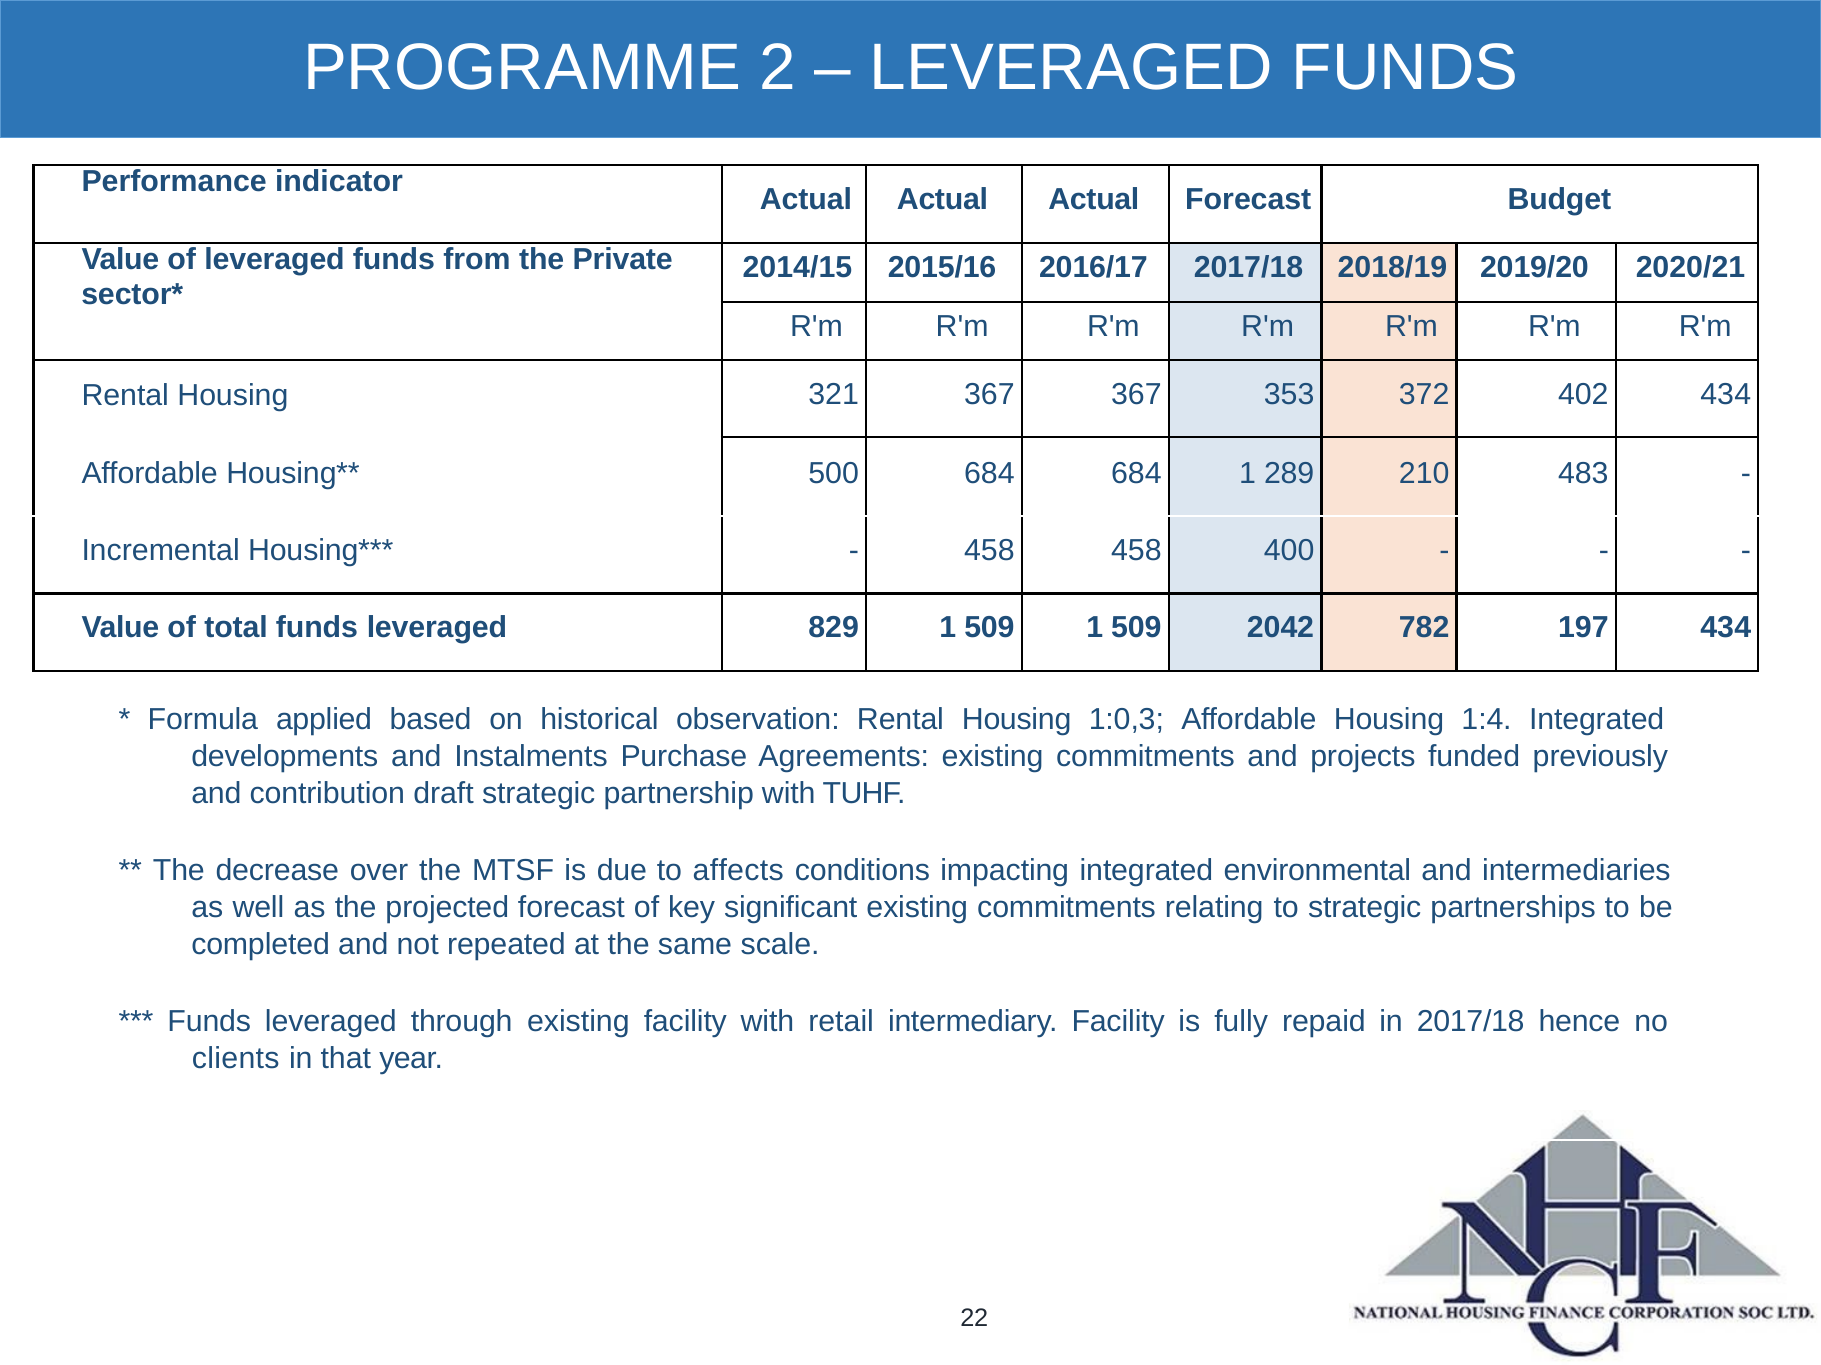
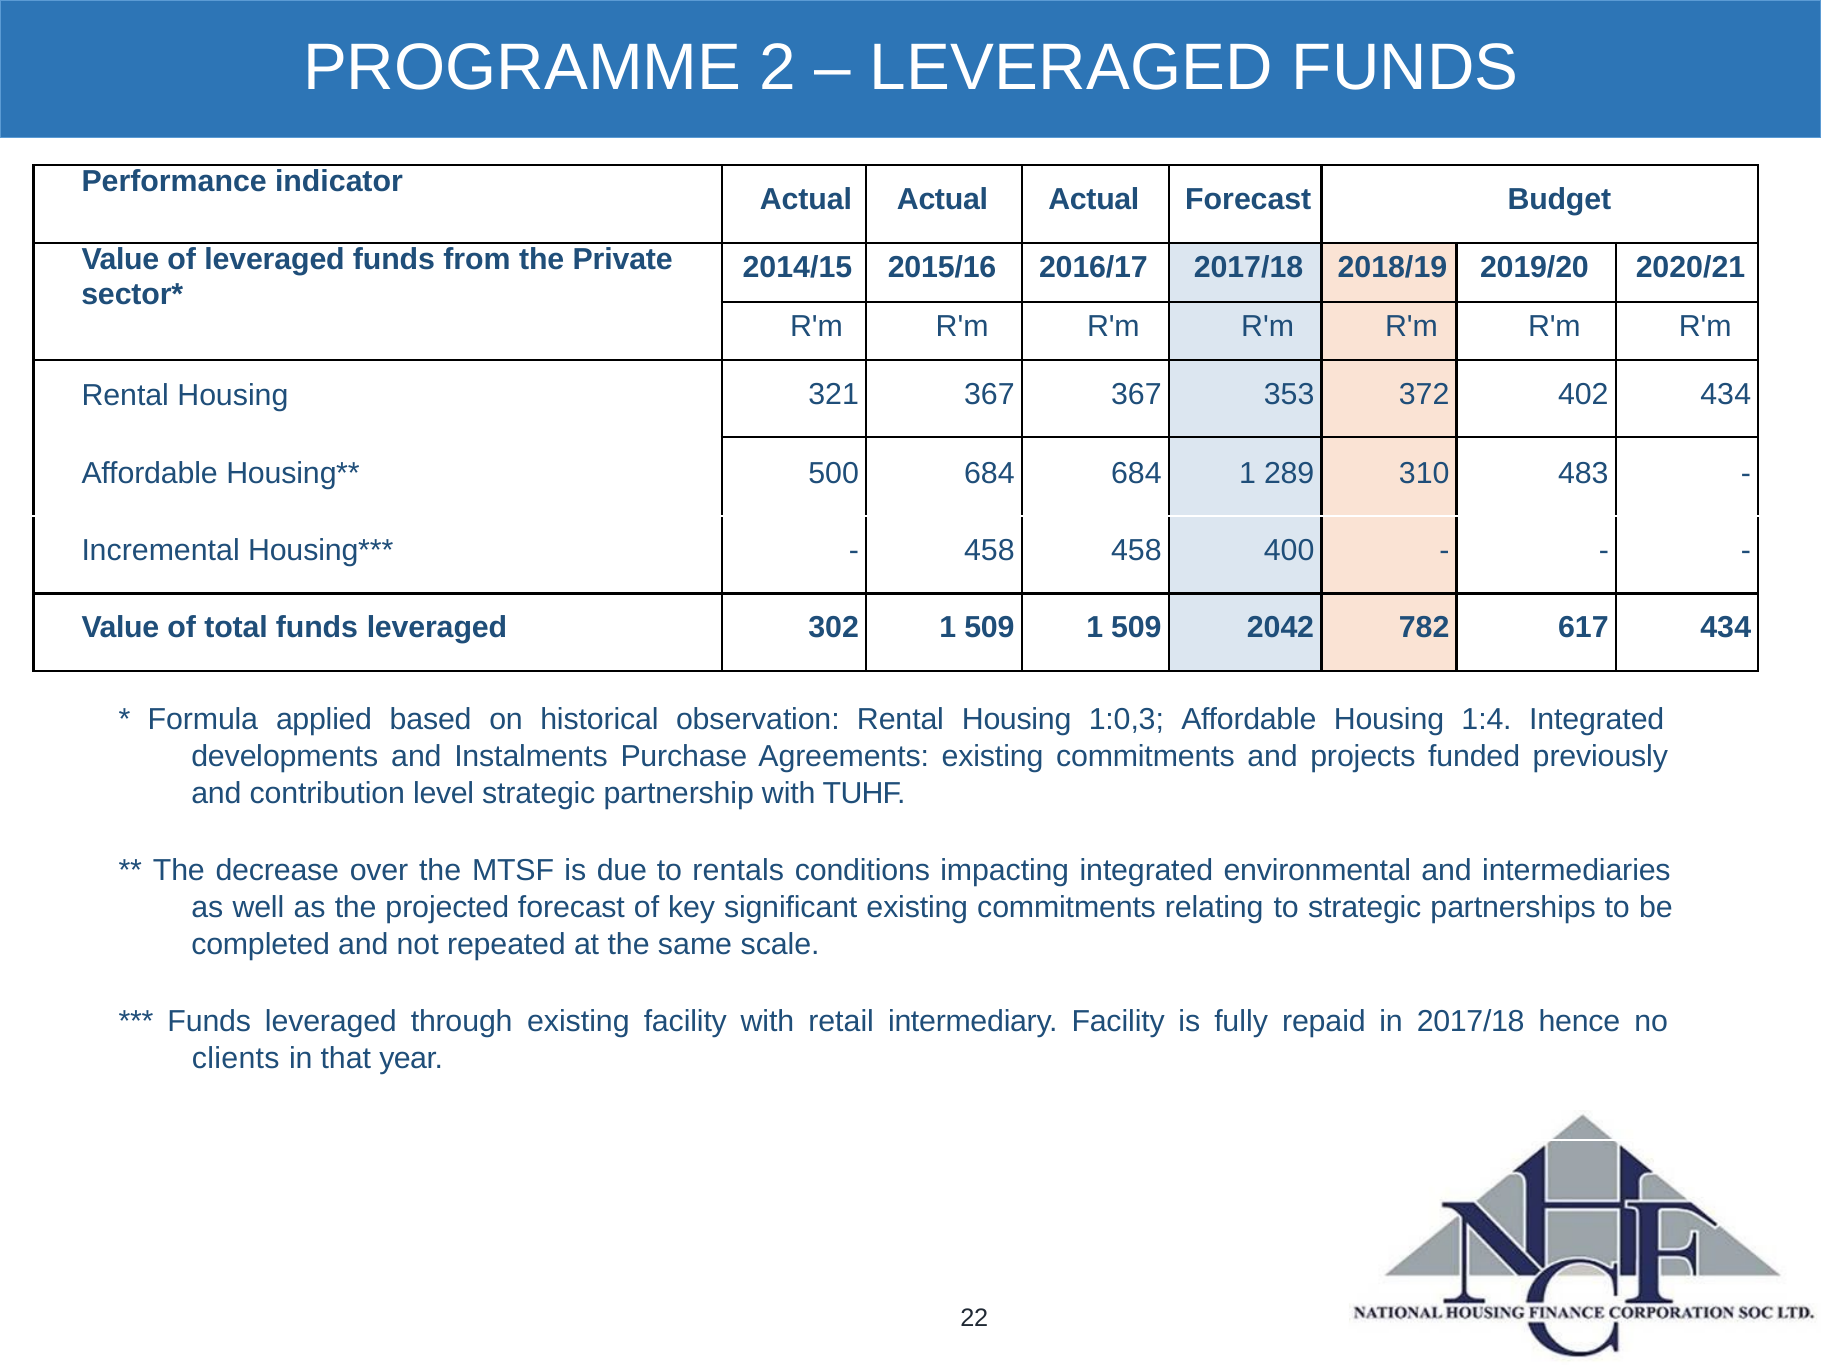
210: 210 -> 310 (1424, 474)
829: 829 -> 302 (834, 628)
197: 197 -> 617 (1583, 628)
draft: draft -> level (444, 794)
affects: affects -> rentals (738, 871)
